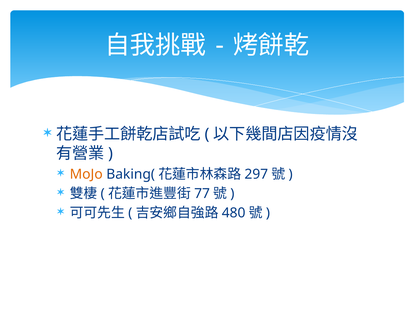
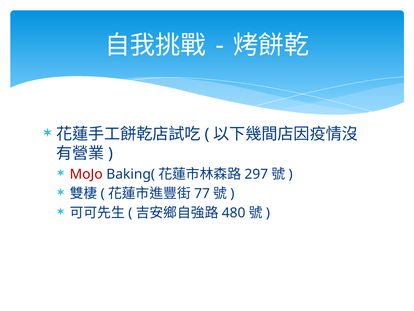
MoJo colour: orange -> red (86, 174)
